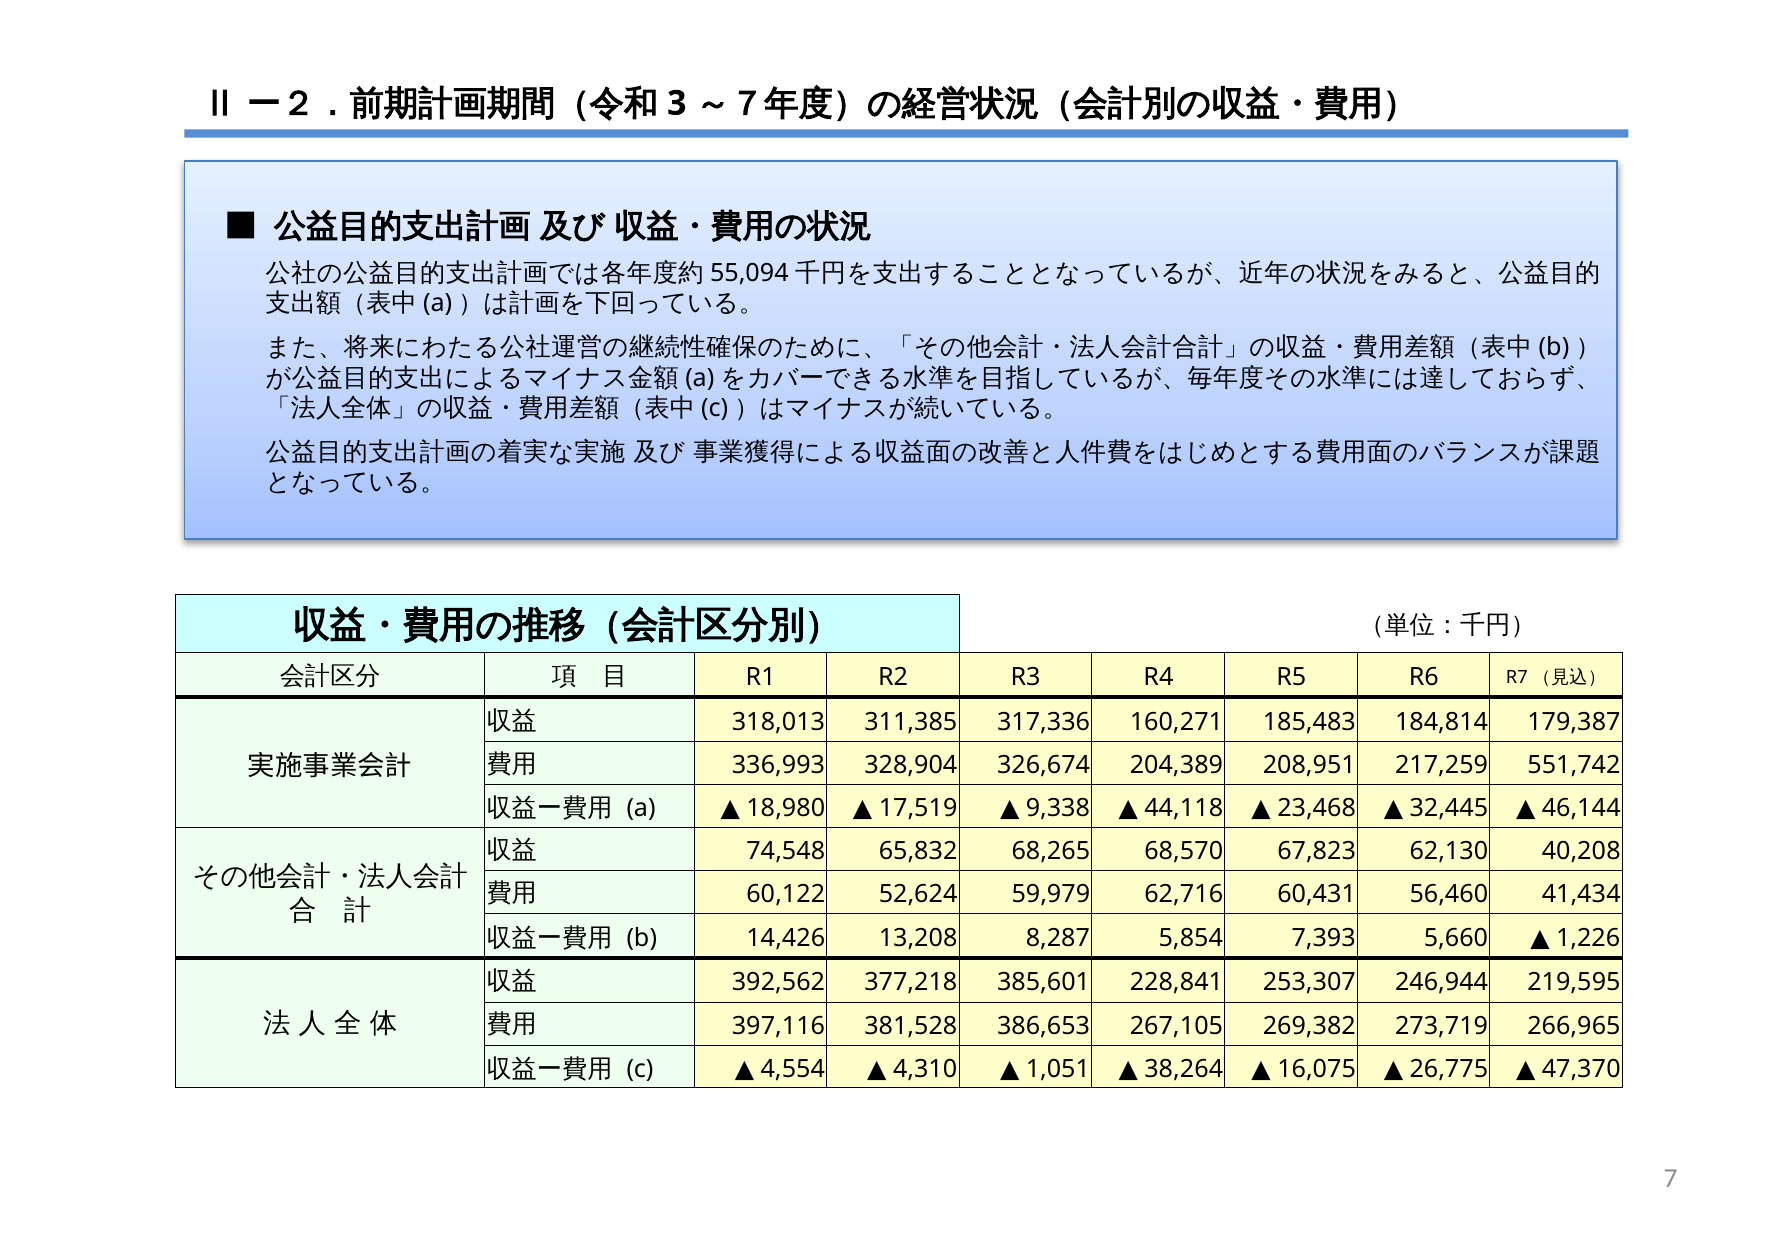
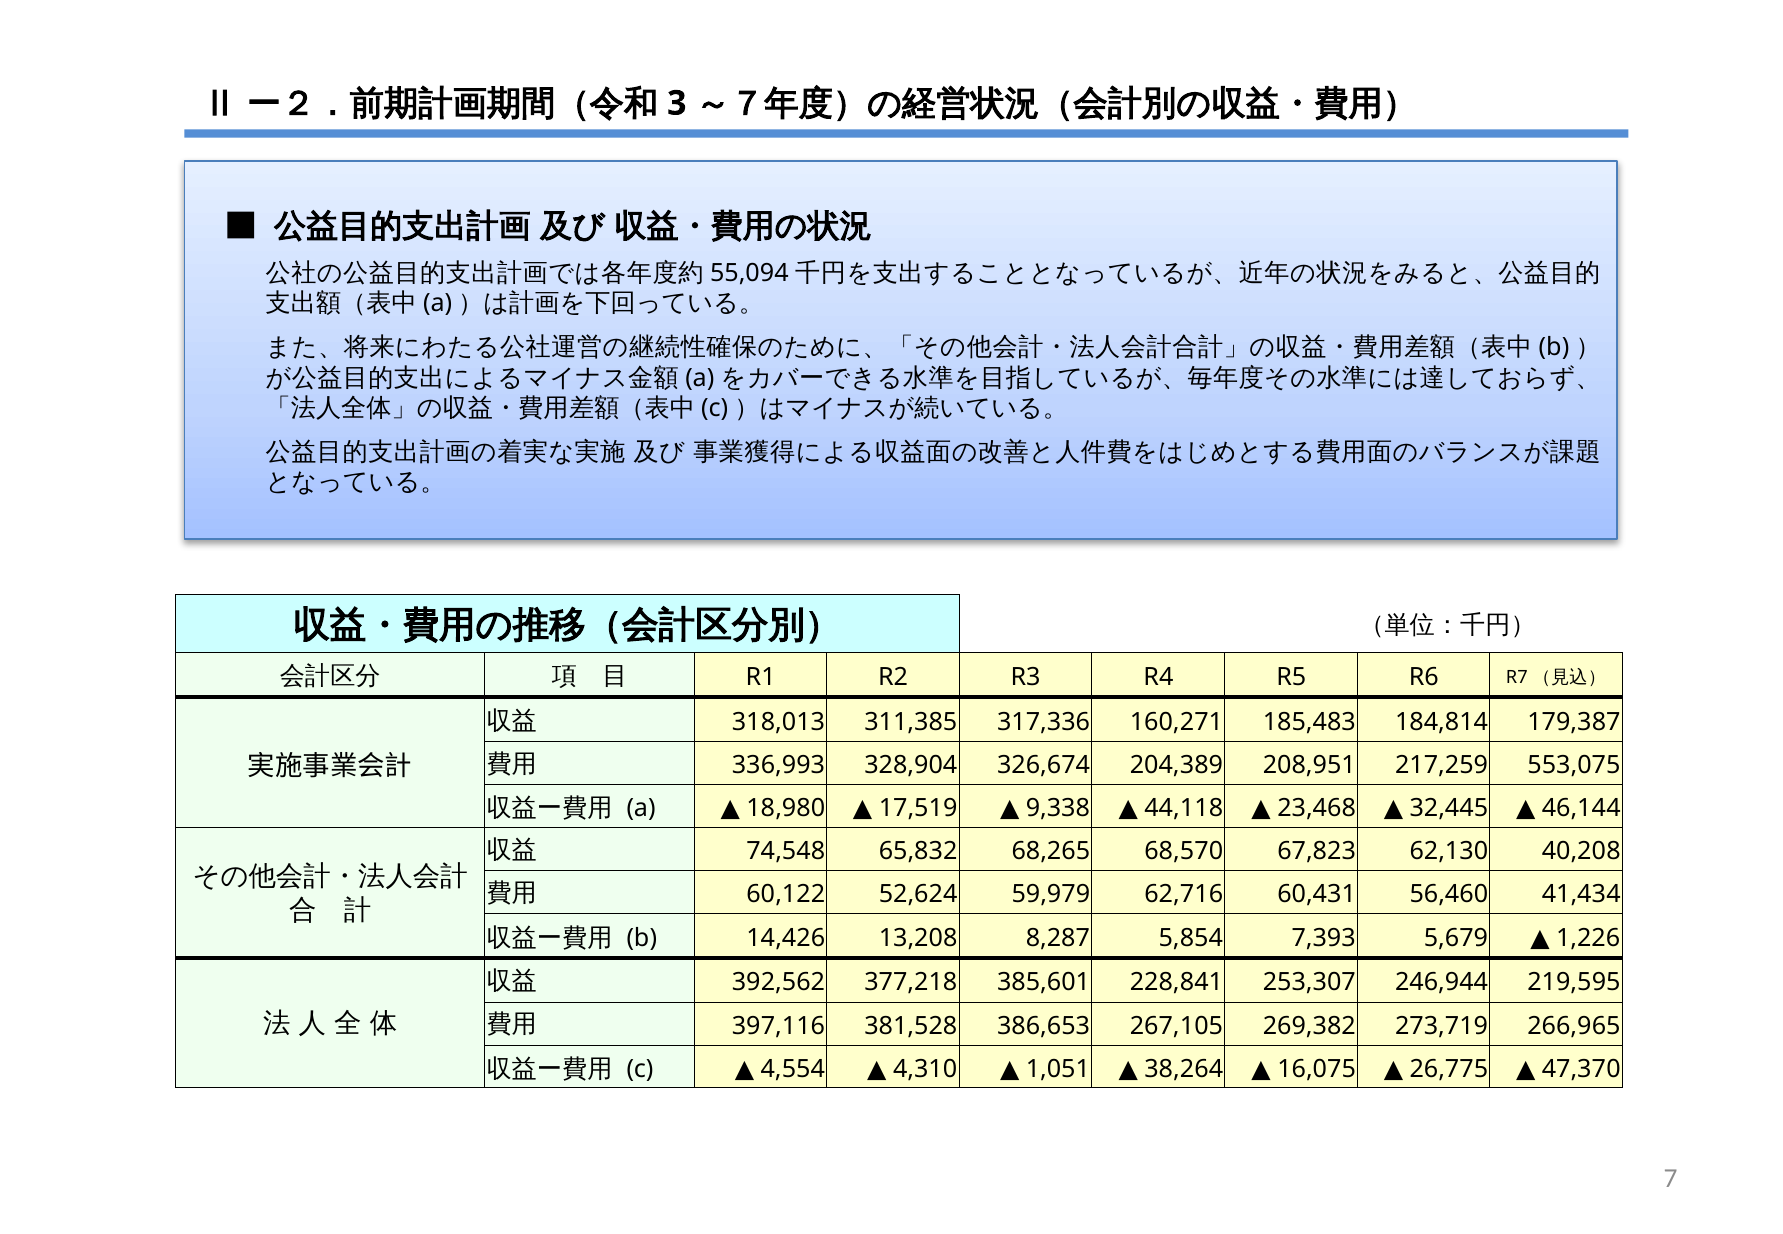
551,742: 551,742 -> 553,075 (1574, 766)
5,660: 5,660 -> 5,679 (1456, 938)
